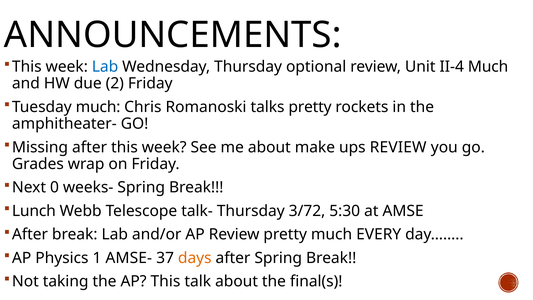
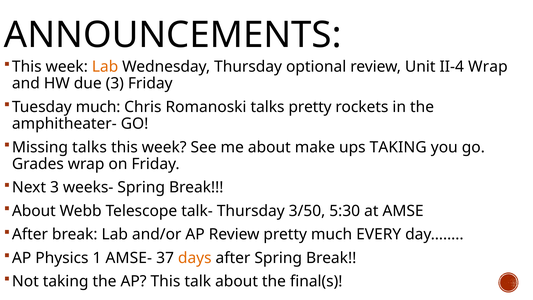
Lab colour: blue -> orange (105, 67)
II-4 Much: Much -> Wrap (488, 67)
due 2: 2 -> 3 (115, 83)
Missing after: after -> talks (90, 147)
ups REVIEW: REVIEW -> TAKING (398, 147)
Next 0: 0 -> 3 (54, 187)
Lunch: Lunch -> About (34, 211)
3/72: 3/72 -> 3/50 (307, 211)
